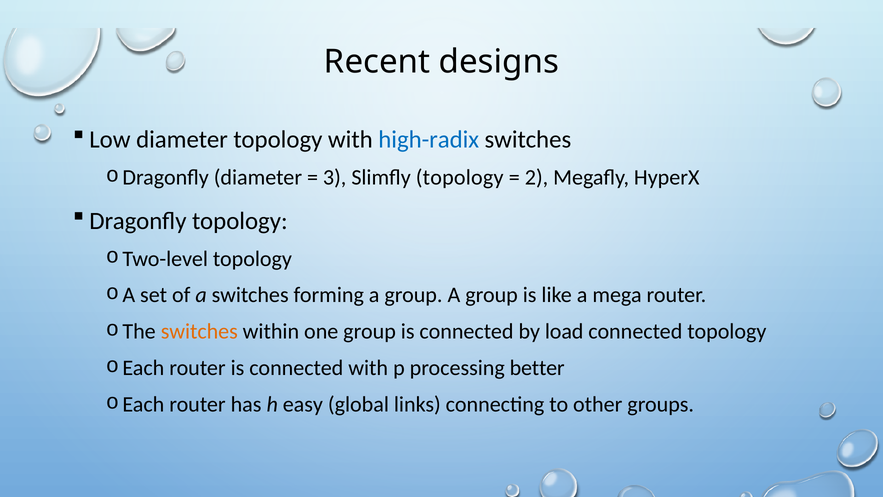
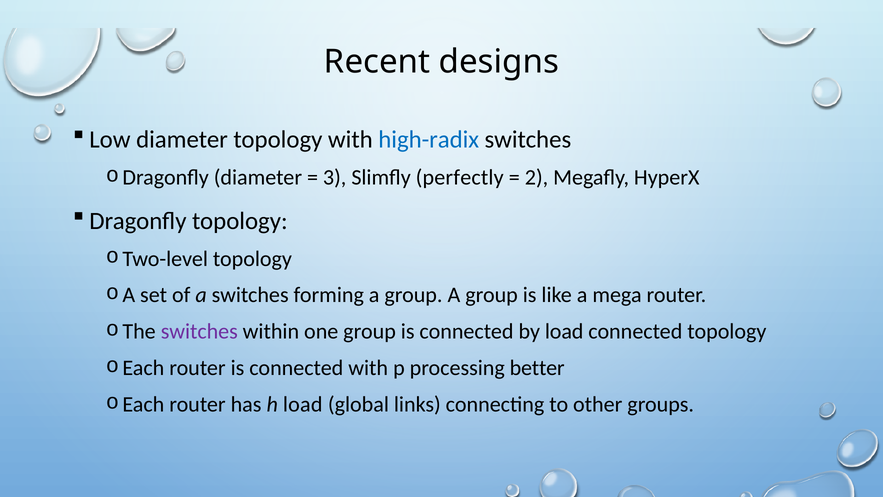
Slimfly topology: topology -> perfectly (460, 177)
switches colour: orange -> purple (199, 331)
h easy: easy -> load (303, 404)
